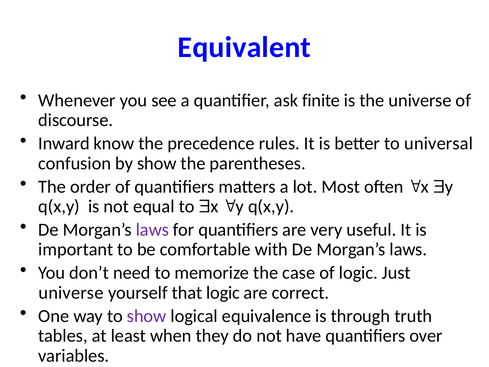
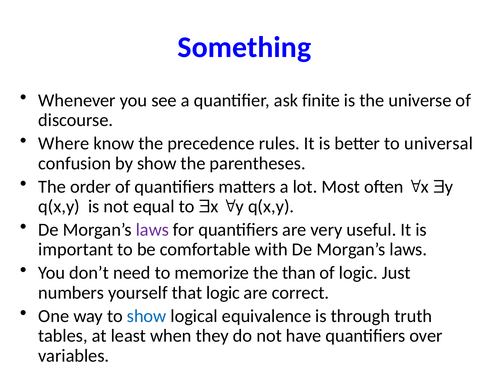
Equivalent: Equivalent -> Something (244, 47)
Inward: Inward -> Where (64, 143)
case: case -> than (299, 273)
universe: universe -> numbers (71, 292)
show colour: purple -> blue (147, 316)
